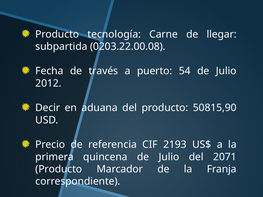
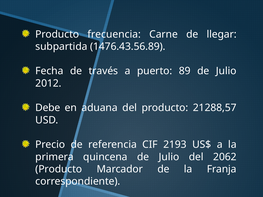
tecnología: tecnología -> frecuencia (114, 34)
0203.22.00.08: 0203.22.00.08 -> 1476.43.56.89 (128, 47)
54: 54 -> 89 (185, 71)
Decir: Decir -> Debe (48, 108)
50815,90: 50815,90 -> 21288,57 (215, 108)
2071: 2071 -> 2062 (225, 157)
